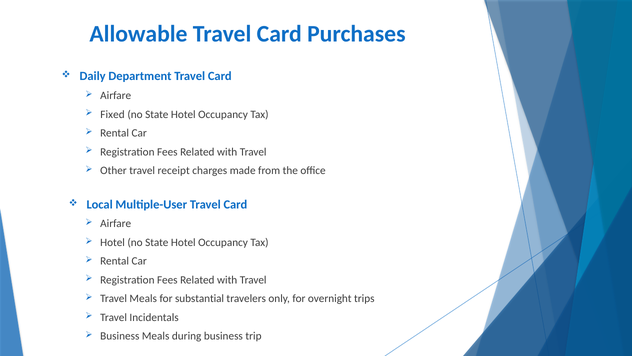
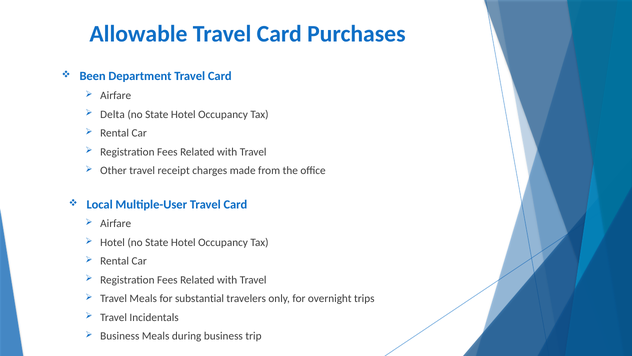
Daily: Daily -> Been (93, 76)
Fixed: Fixed -> Delta (113, 114)
